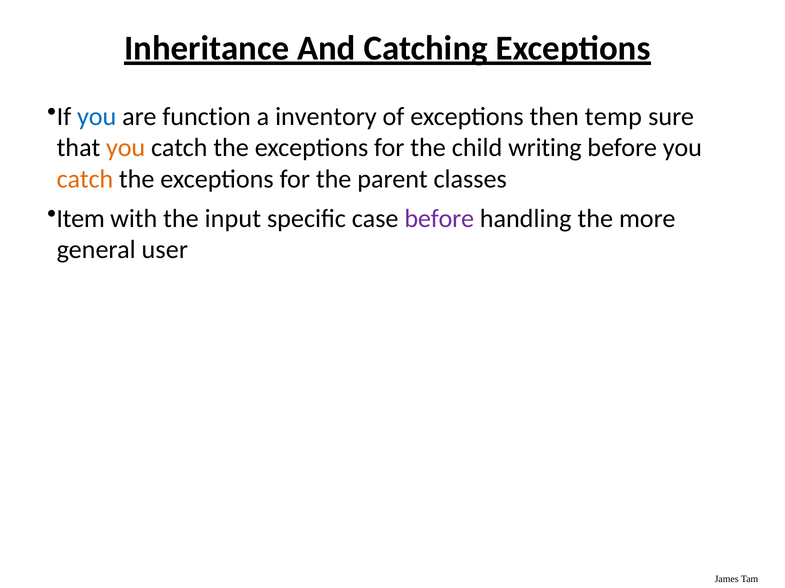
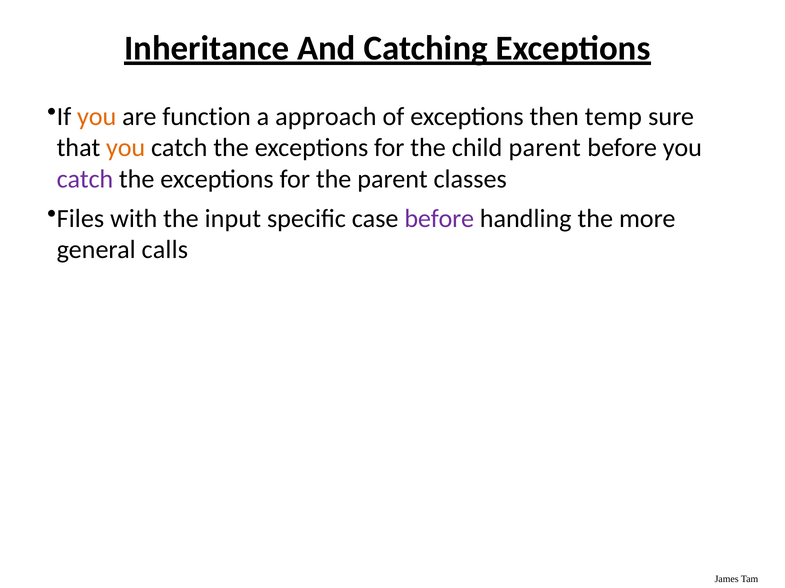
you colour: blue -> orange (97, 117)
inventory: inventory -> approach (326, 117)
child writing: writing -> parent (545, 148)
catch colour: orange -> purple (85, 179)
Item: Item -> Files (80, 219)
user: user -> calls (165, 250)
